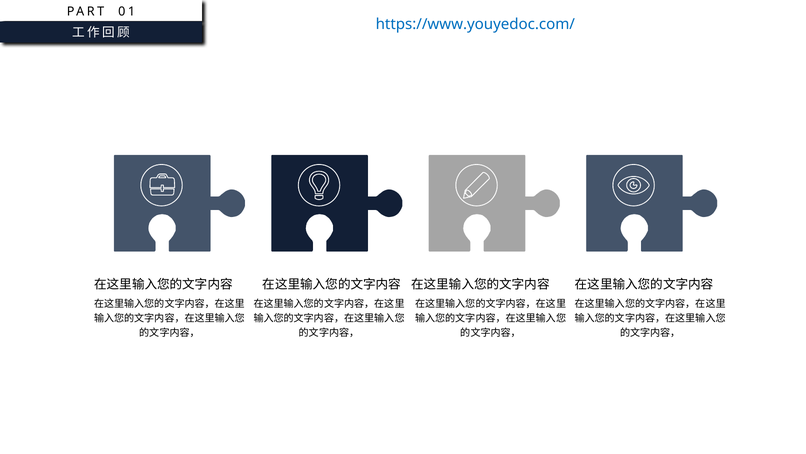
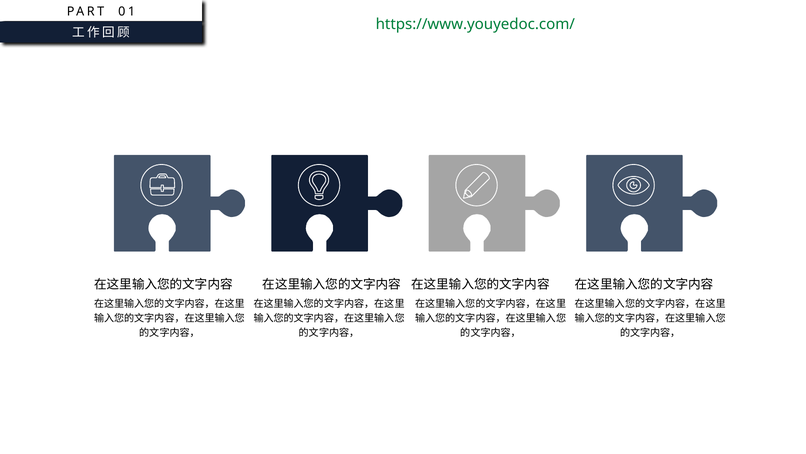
https://www.youyedoc.com/ colour: blue -> green (475, 24)
